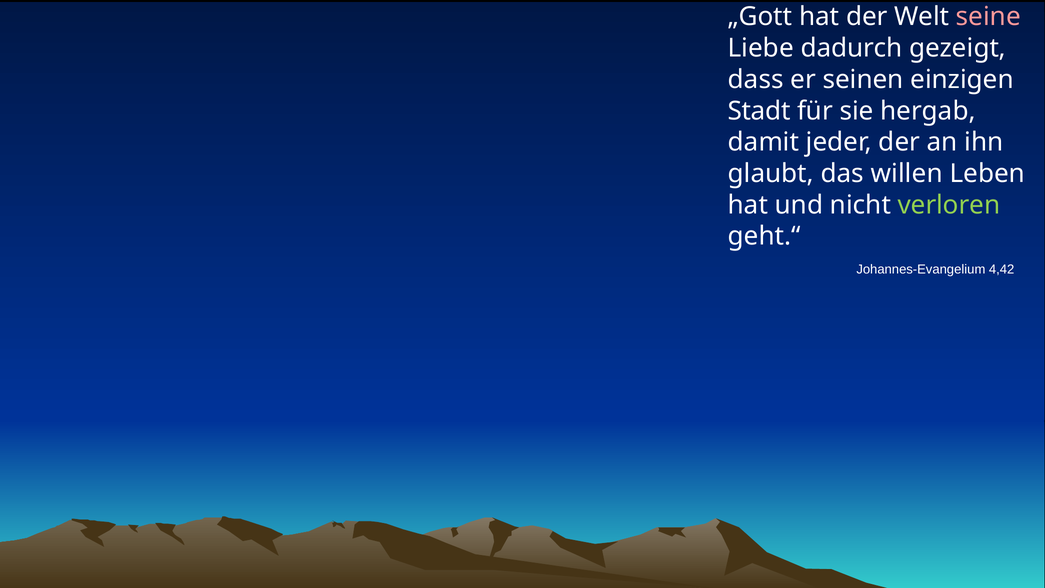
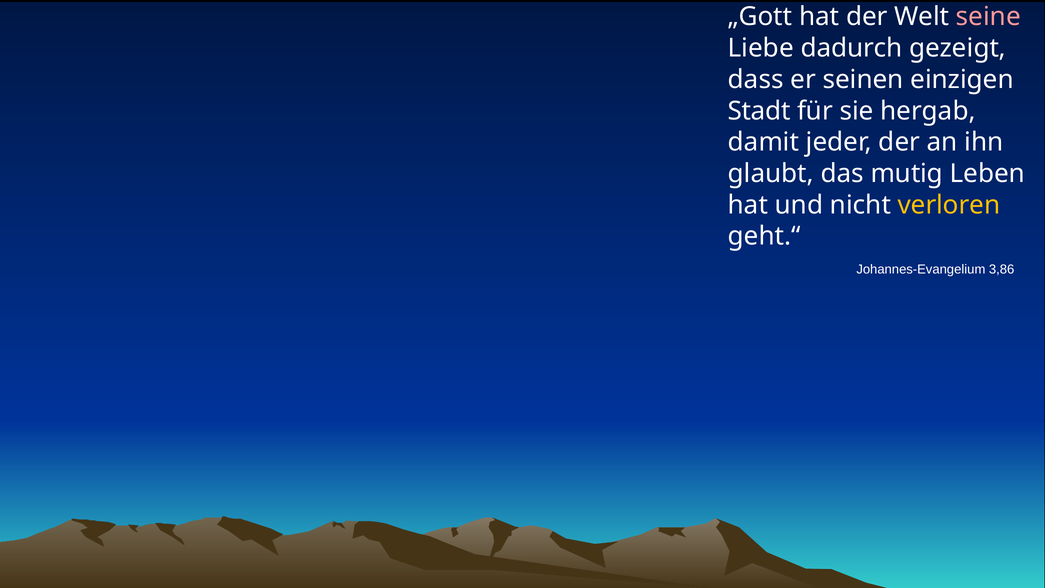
willen: willen -> mutig (907, 174)
verloren colour: light green -> yellow (949, 205)
4,42: 4,42 -> 3,86 (1002, 270)
